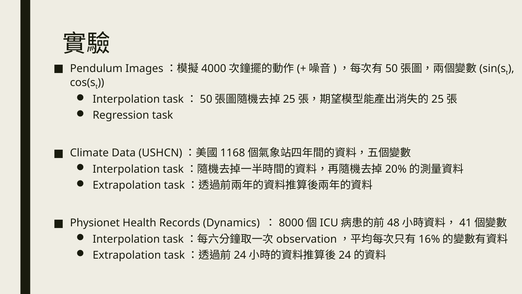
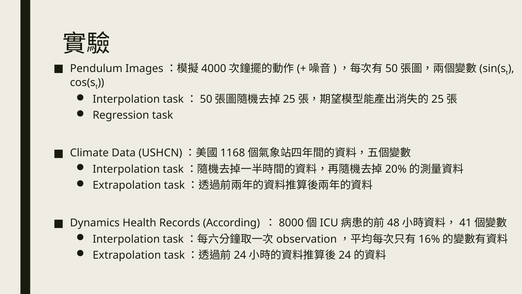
Physionet: Physionet -> Dynamics (95, 223)
Dynamics: Dynamics -> According (231, 223)
